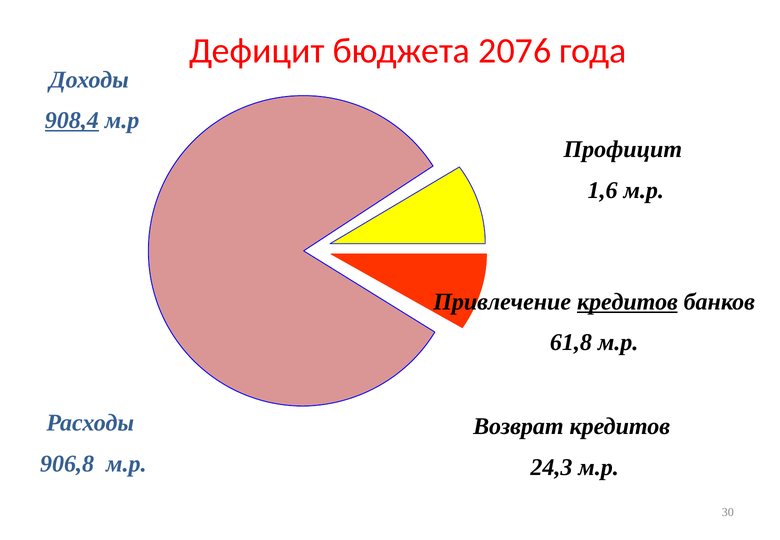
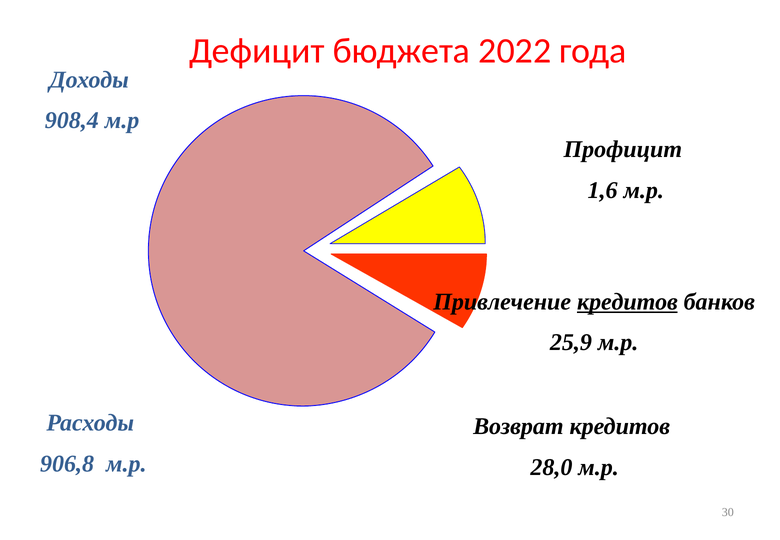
2076: 2076 -> 2022 (515, 51)
908,4 underline: present -> none (72, 120)
61,8: 61,8 -> 25,9 (571, 343)
24,3: 24,3 -> 28,0 (551, 467)
